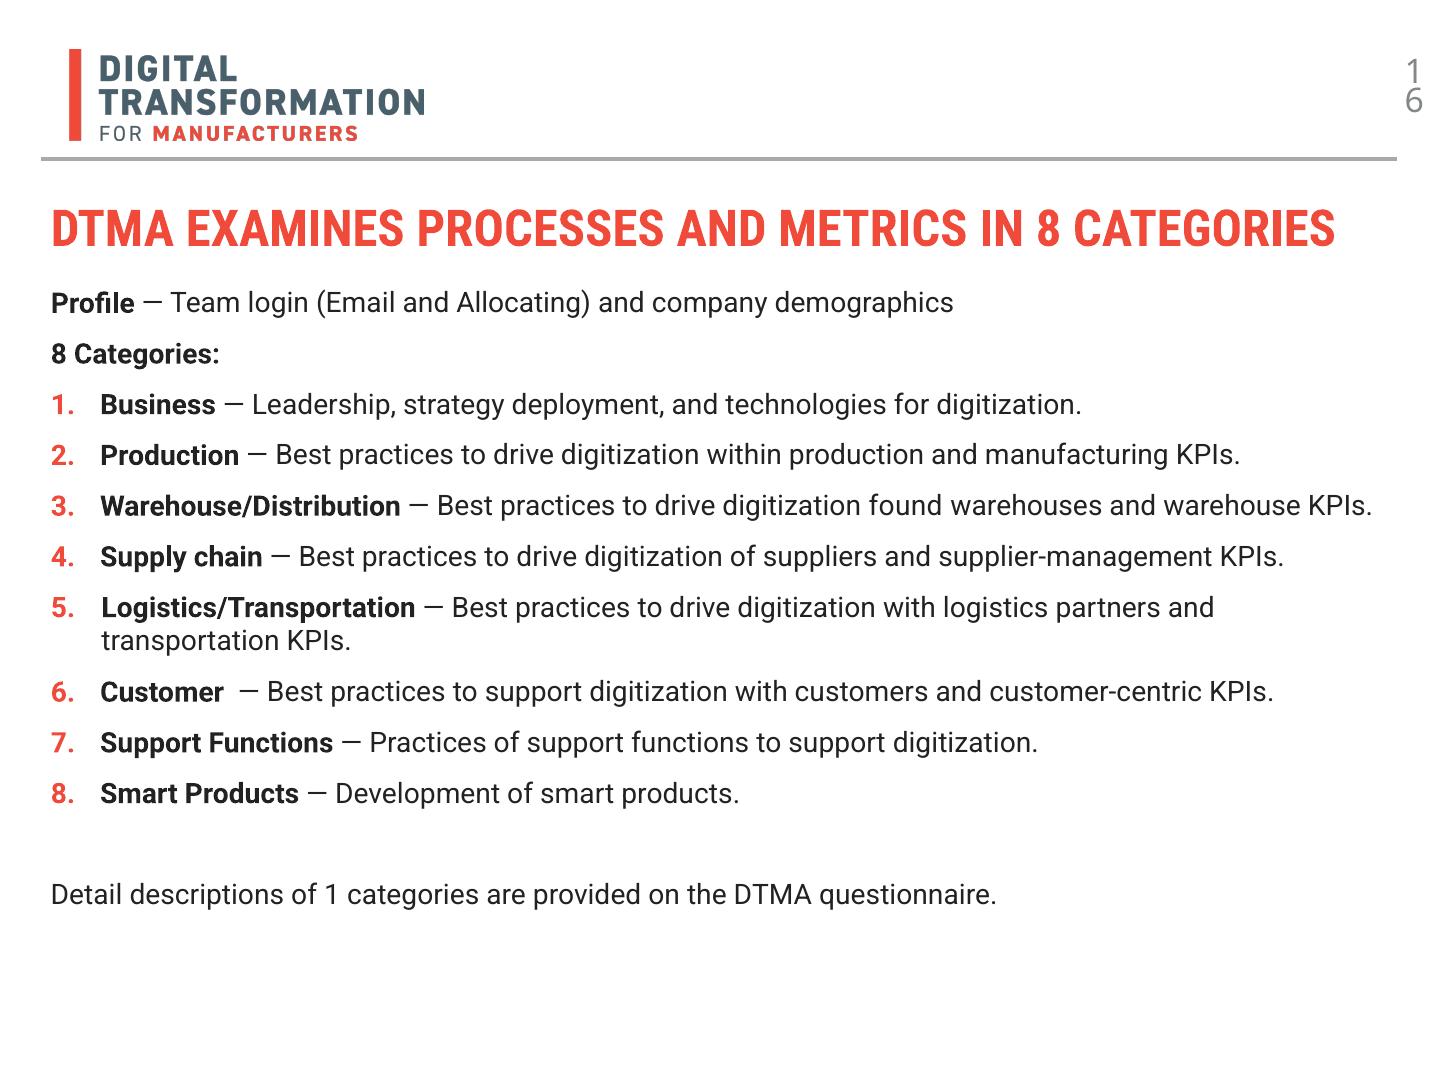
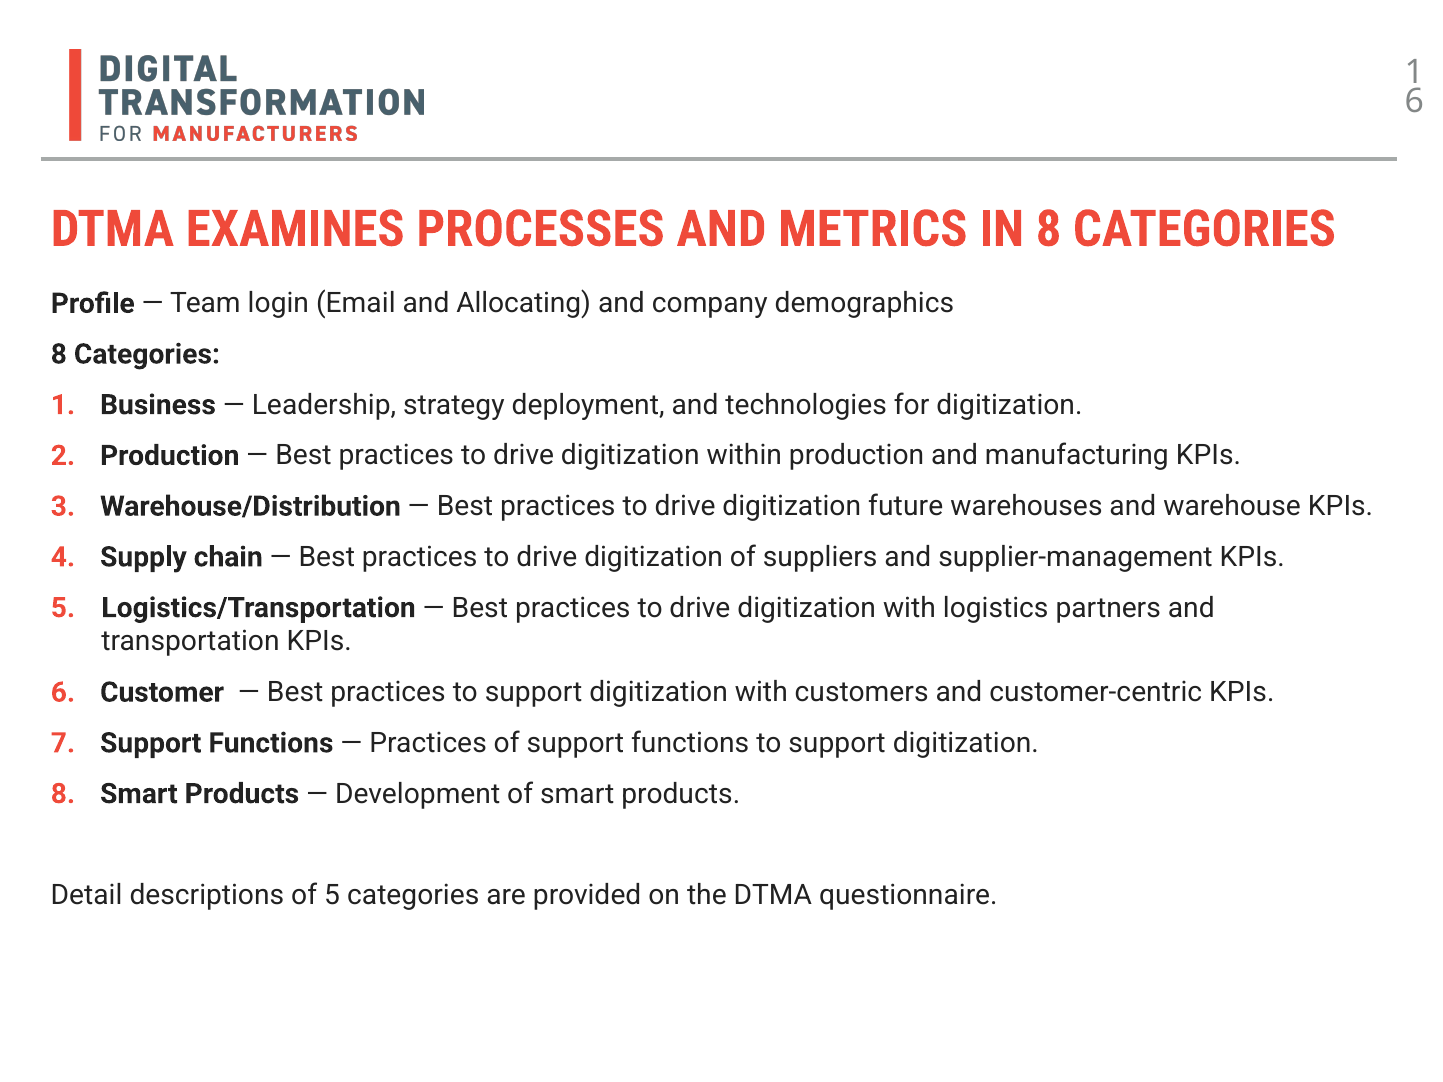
found: found -> future (906, 506)
of 1: 1 -> 5 (332, 895)
